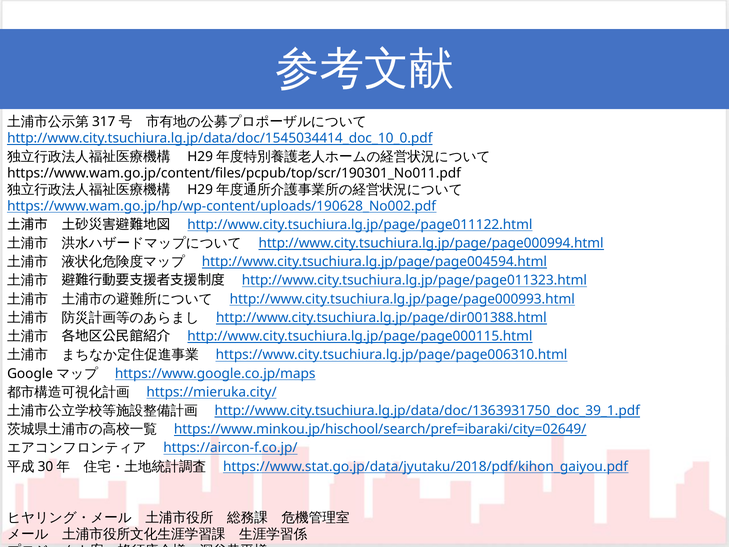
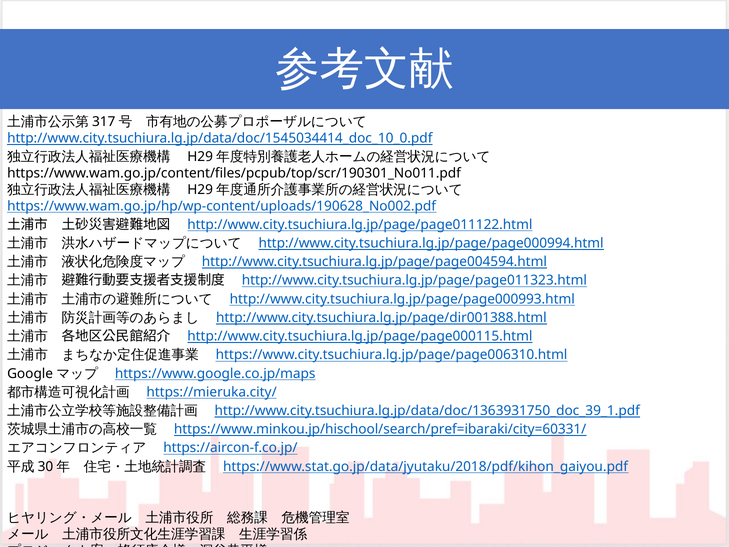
https://www.minkou.jp/hischool/search/pref=ibaraki/city=02649/: https://www.minkou.jp/hischool/search/pref=ibaraki/city=02649/ -> https://www.minkou.jp/hischool/search/pref=ibaraki/city=60331/ (380, 429)
